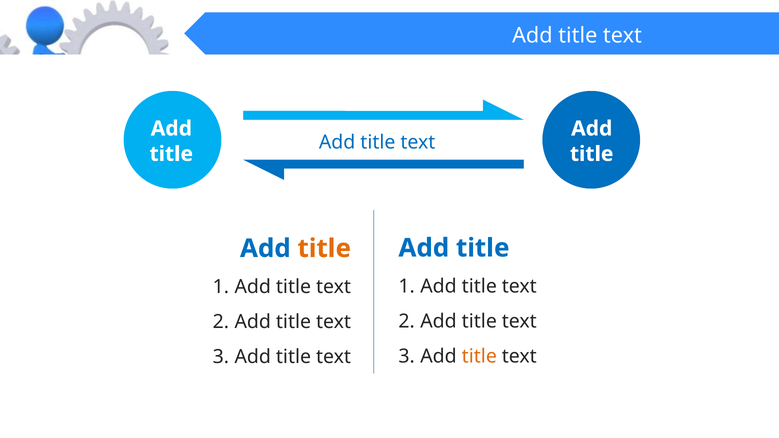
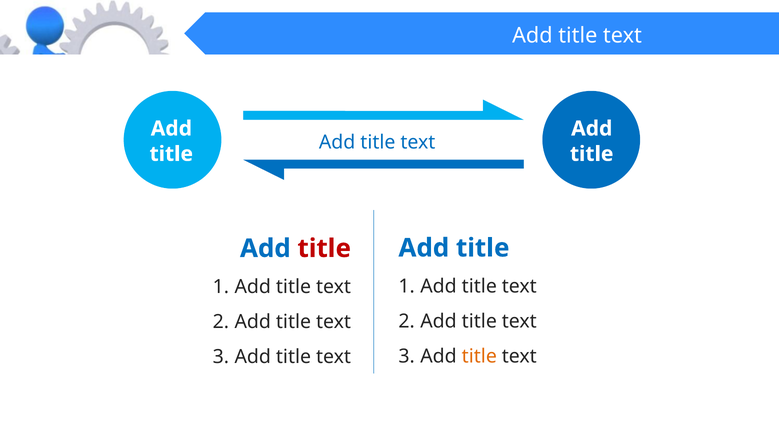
title colour: orange -> red (324, 249)
